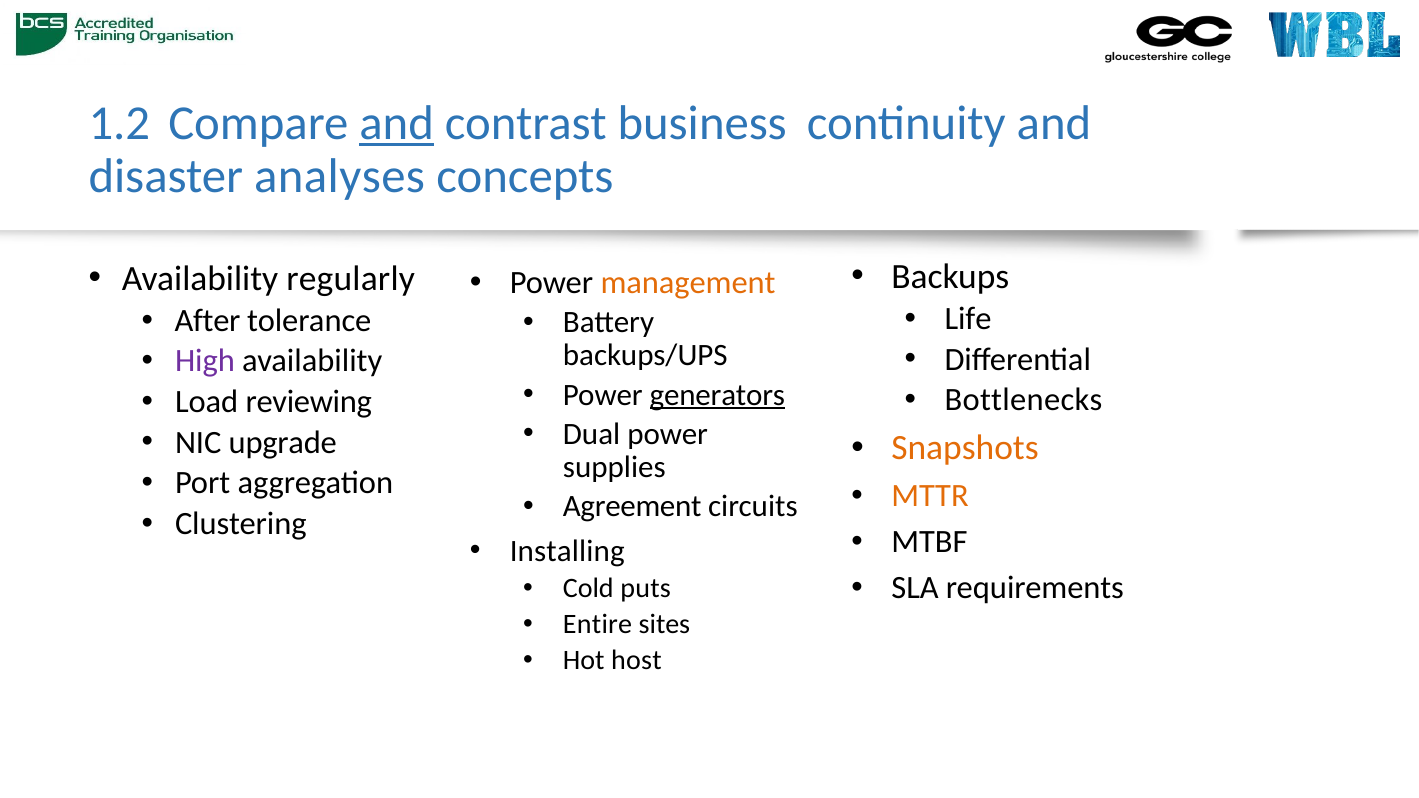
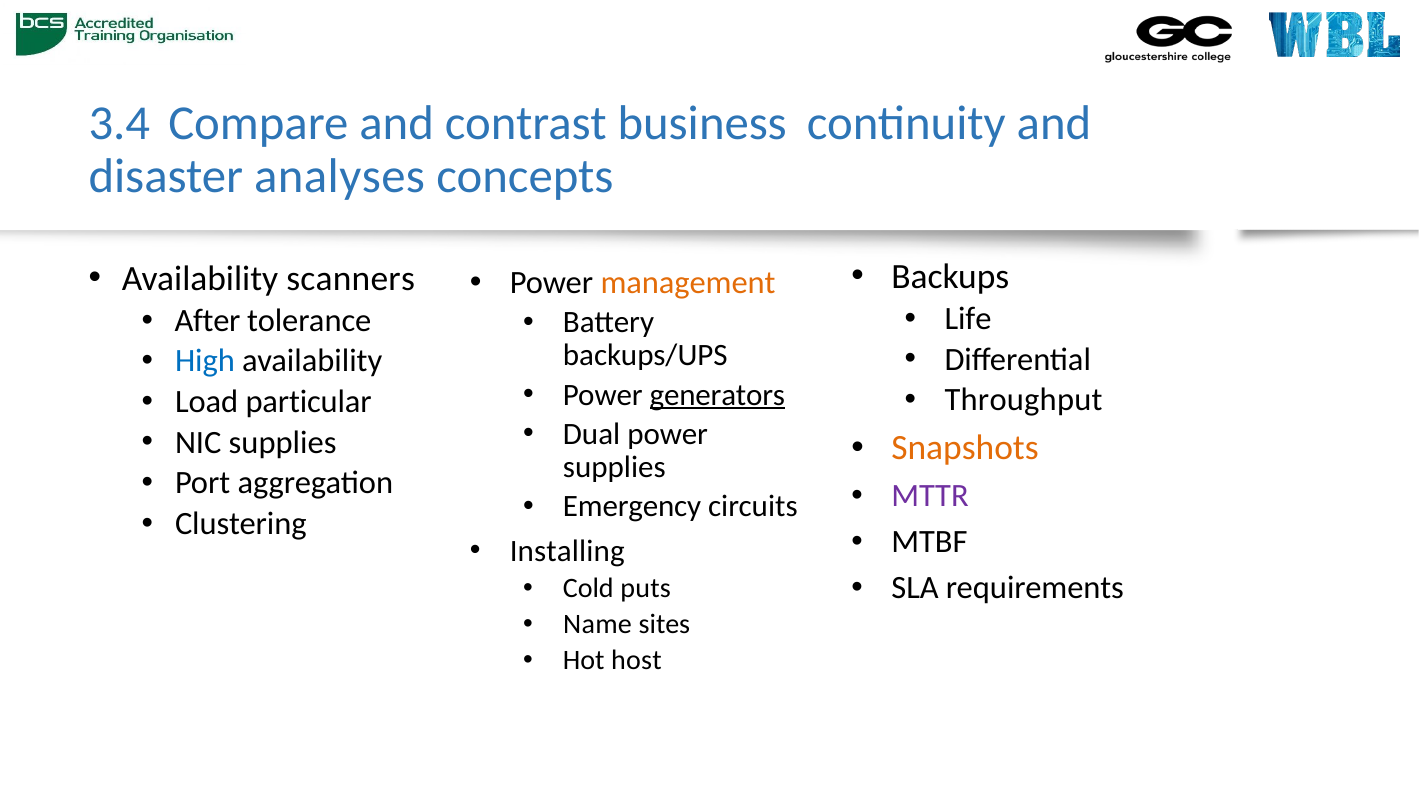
1.2: 1.2 -> 3.4 (119, 124)
and underline: present -> none (397, 124)
regularly: regularly -> scanners (351, 278)
High colour: purple -> blue (205, 361)
Bottlenecks: Bottlenecks -> Throughput (1024, 400)
reviewing: reviewing -> particular (309, 402)
NIC upgrade: upgrade -> supplies (283, 443)
MTTR colour: orange -> purple (930, 496)
Agreement: Agreement -> Emergency (632, 506)
Entire: Entire -> Name (598, 624)
